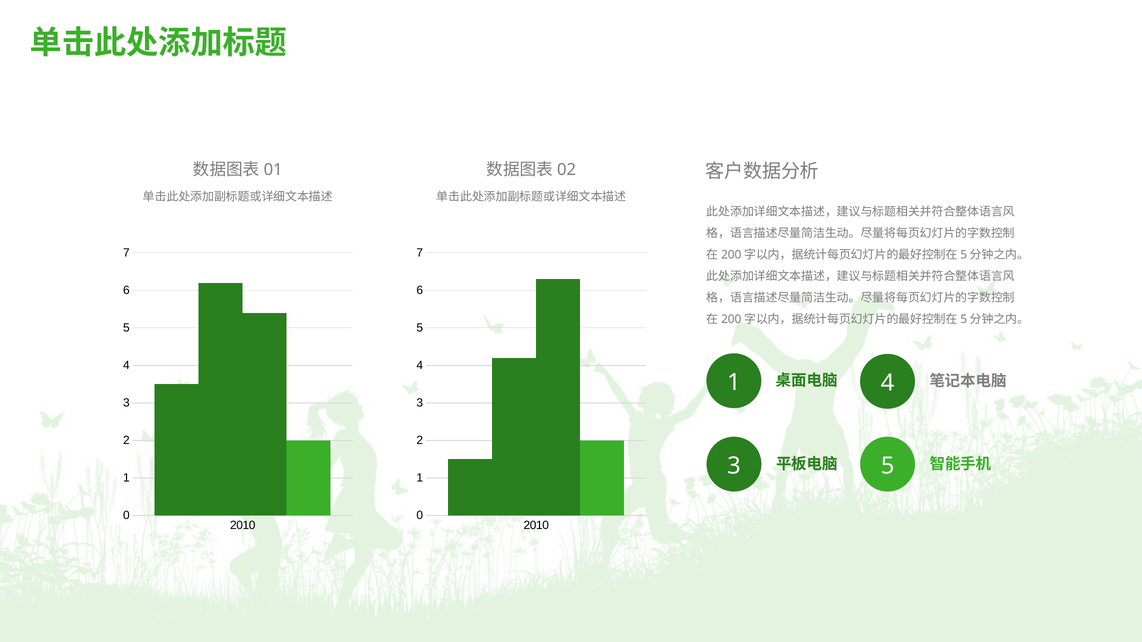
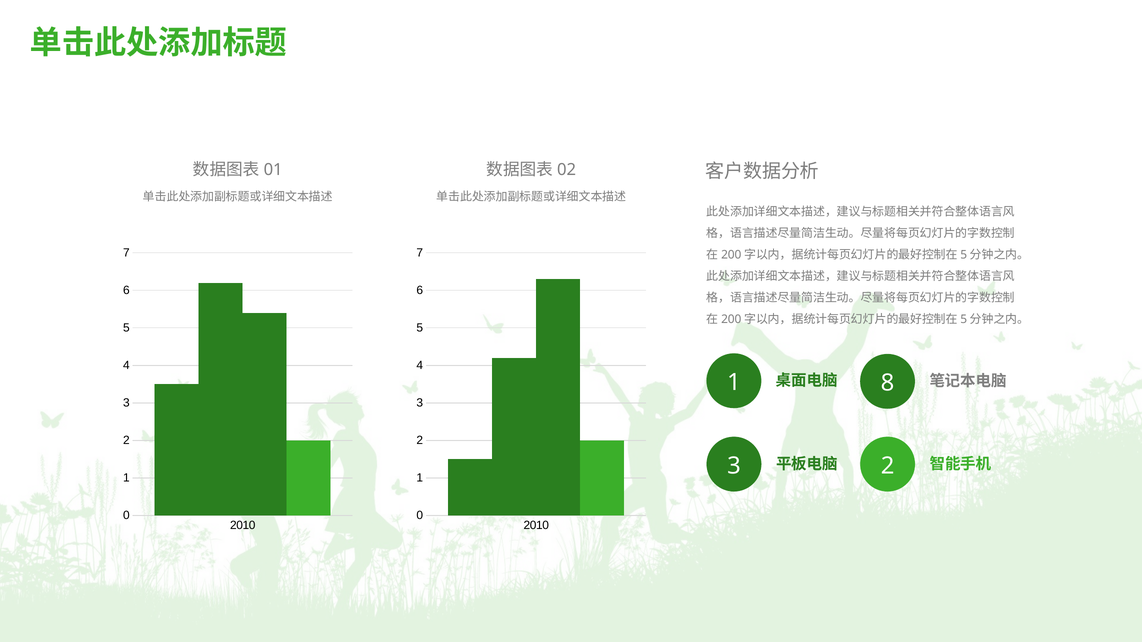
4: 4 -> 8 (888, 383)
5: 5 -> 2 (888, 466)
